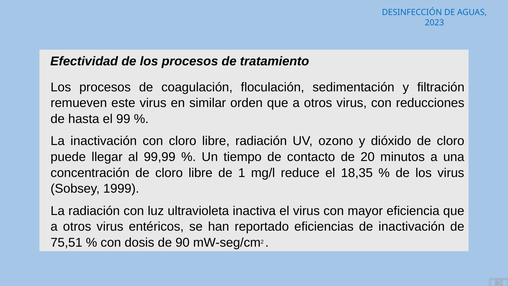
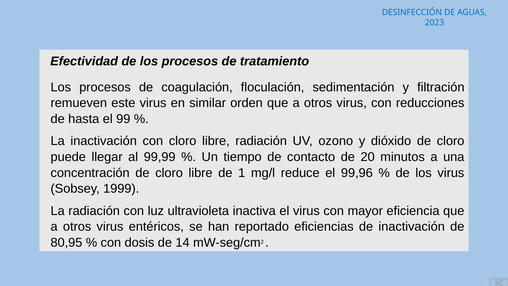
18,35: 18,35 -> 99,96 (357, 173)
75,51: 75,51 -> 80,95 (66, 242)
90: 90 -> 14 (183, 242)
